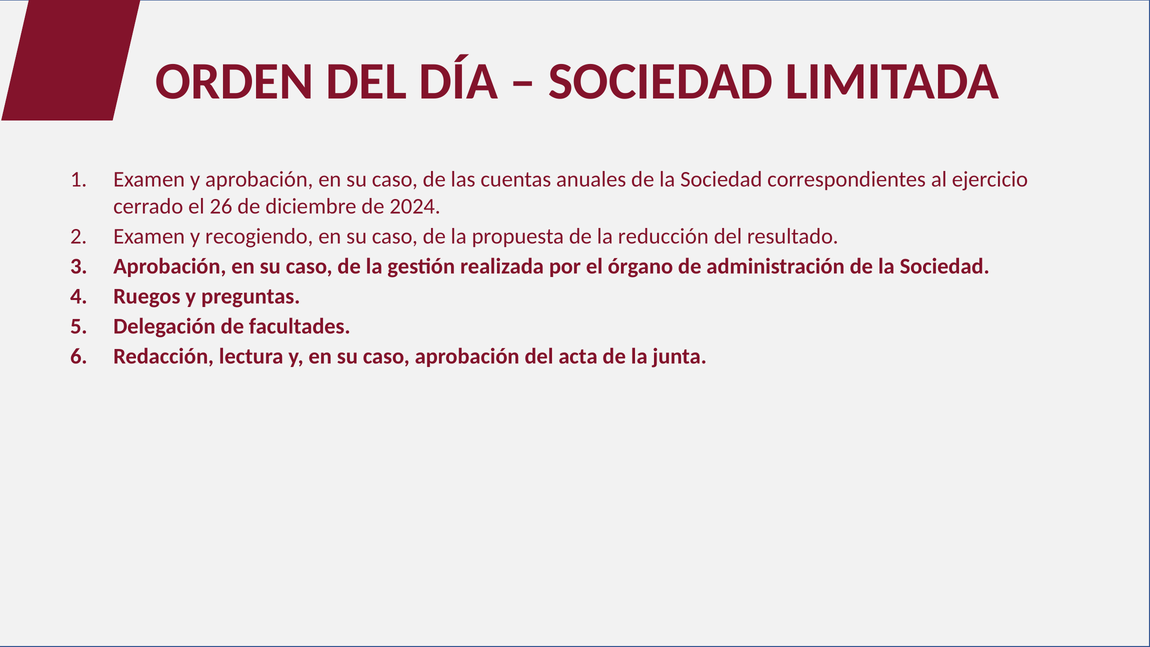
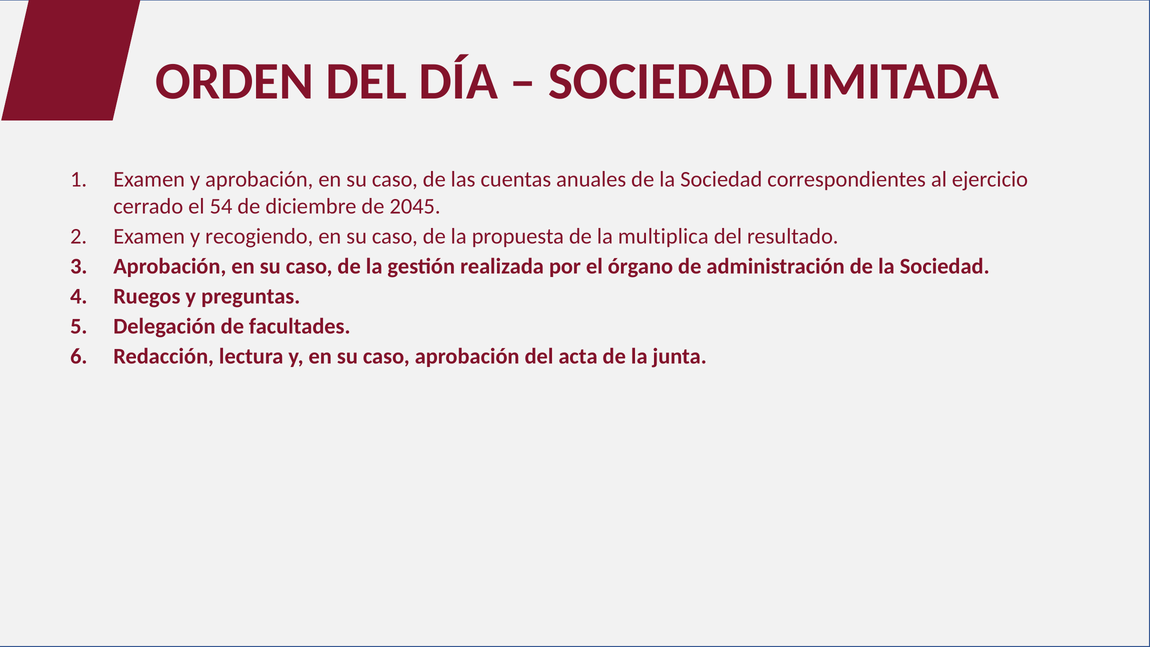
26: 26 -> 54 (221, 206)
2024: 2024 -> 2045 (415, 206)
reducción: reducción -> multiplica (663, 236)
